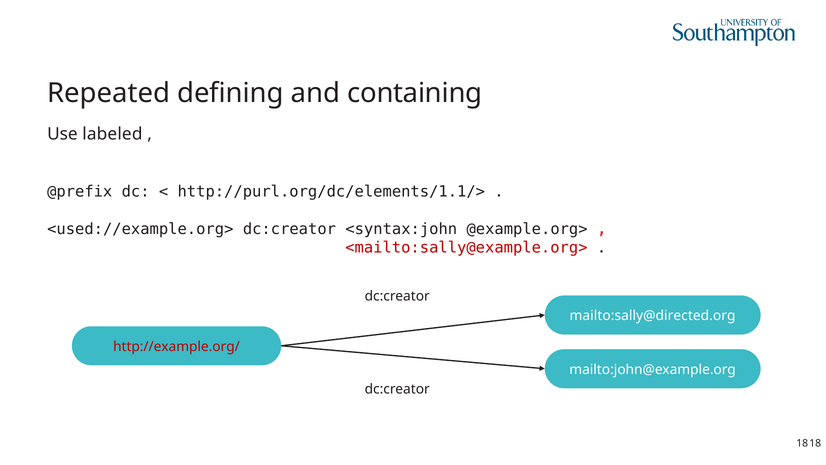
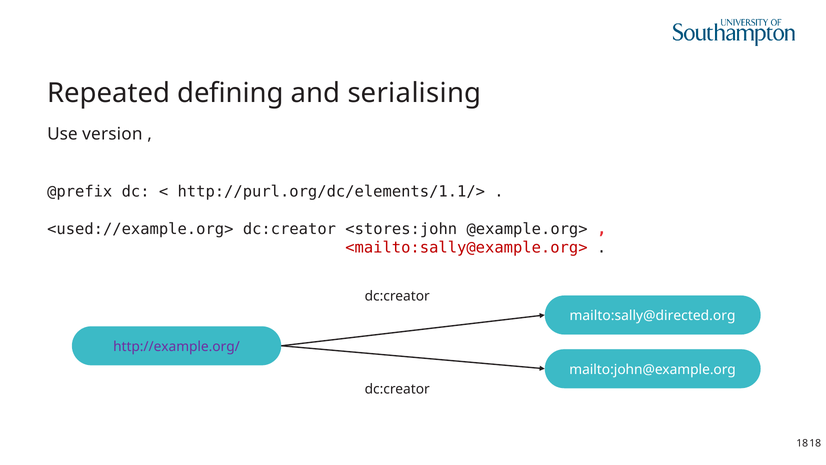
containing: containing -> serialising (414, 93)
labeled: labeled -> version (112, 134)
<syntax:john: <syntax:john -> <stores:john (401, 229)
http://example.org/ colour: red -> purple (176, 346)
